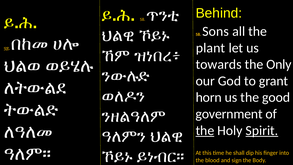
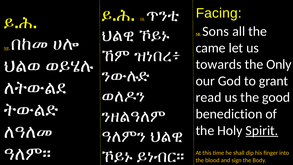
Behind: Behind -> Facing (219, 13)
plant: plant -> came (211, 48)
horn: horn -> read (209, 97)
government: government -> benediction (229, 114)
the underline: present -> none (205, 130)
